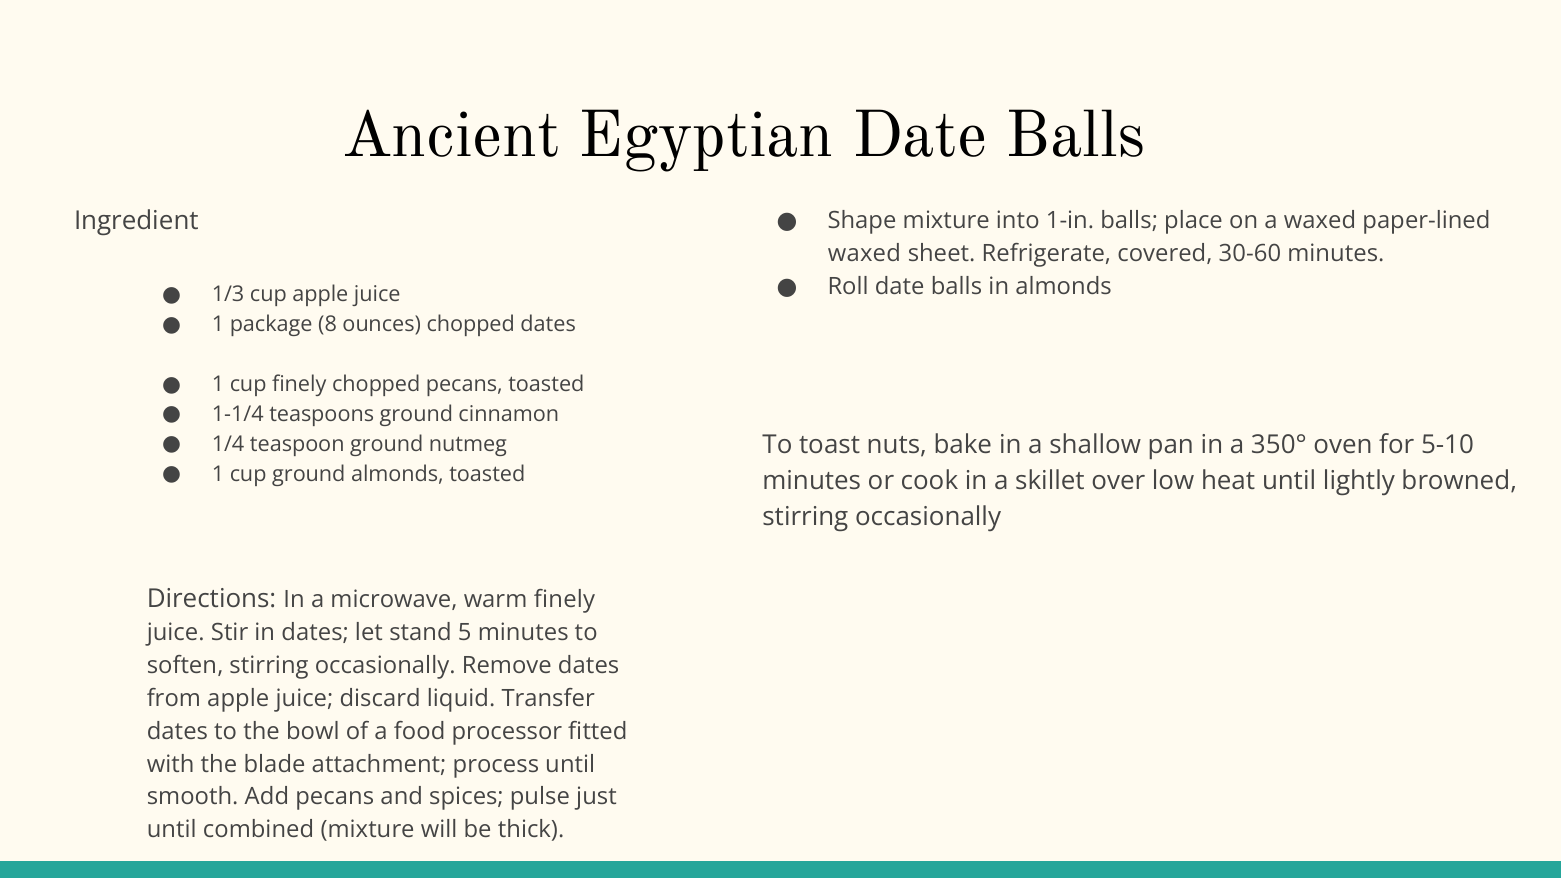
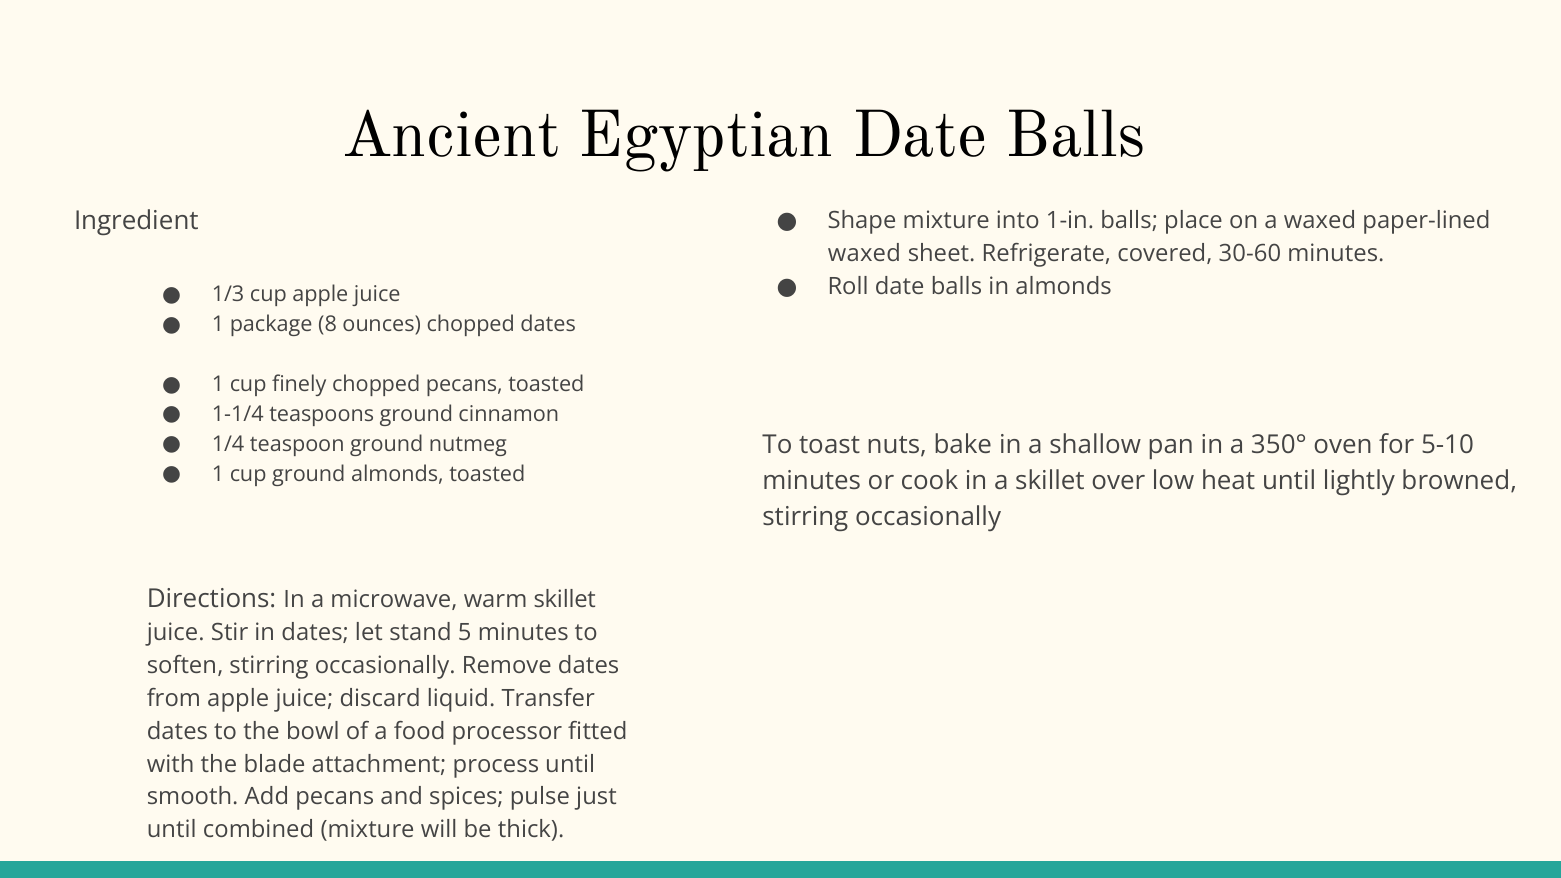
warm finely: finely -> skillet (565, 599)
